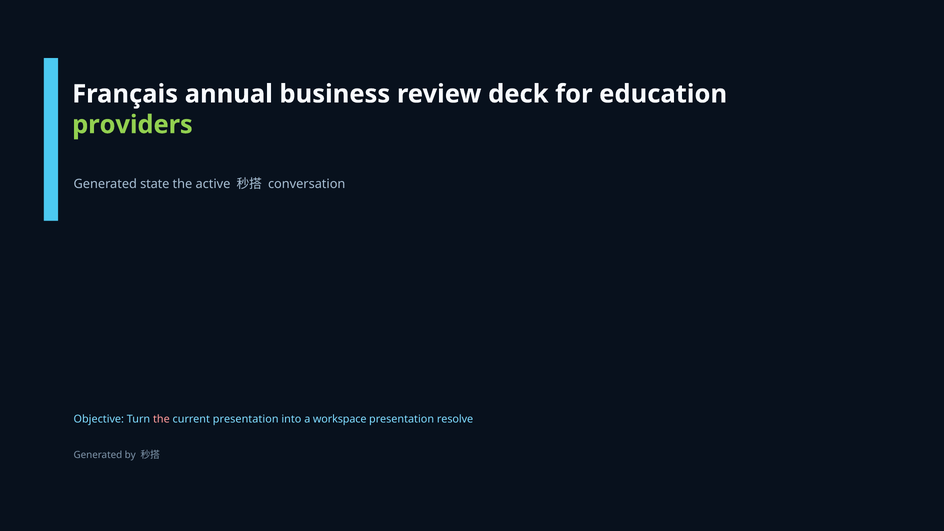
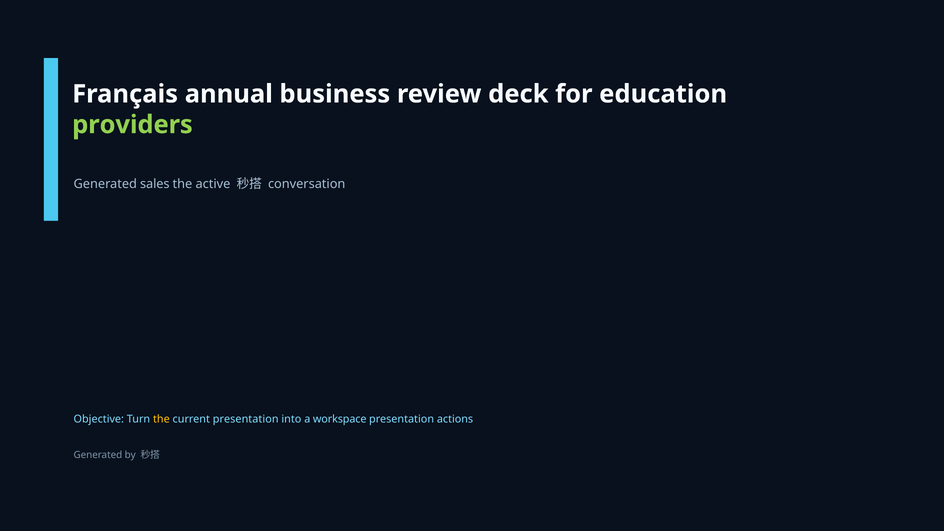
state: state -> sales (155, 184)
the colour: pink -> yellow (161, 419)
resolve: resolve -> actions (455, 419)
